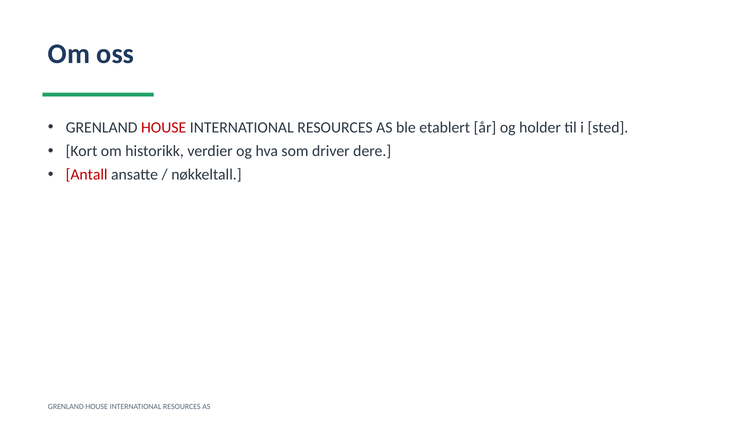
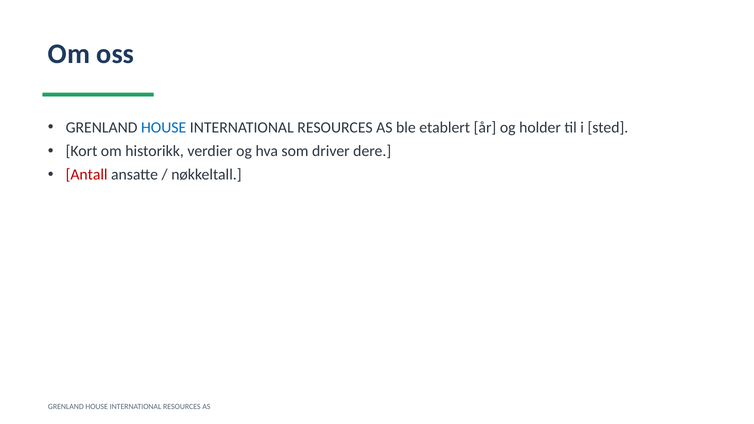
HOUSE colour: red -> blue (164, 128)
